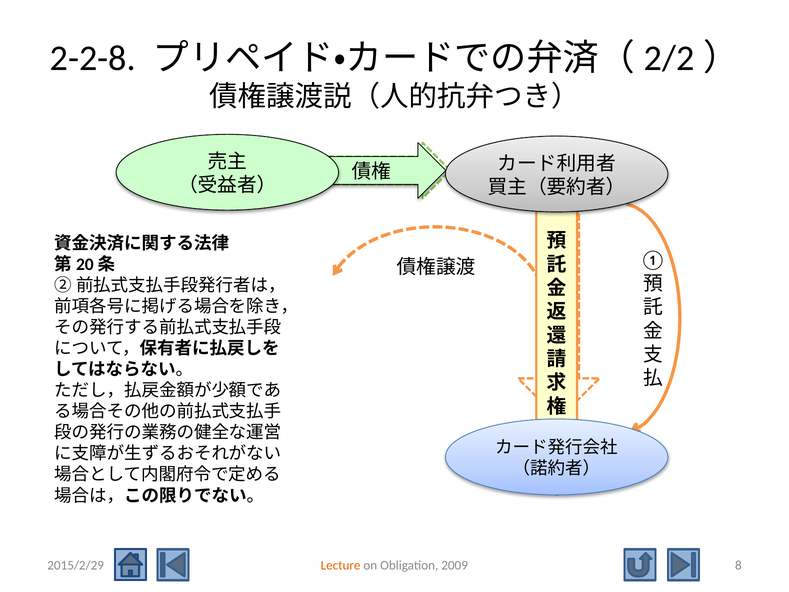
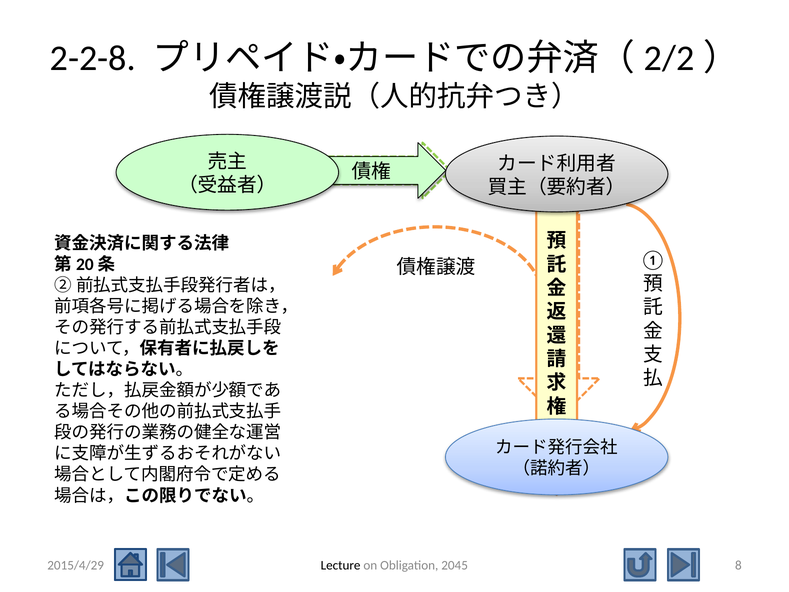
Lecture colour: orange -> black (341, 565)
2009: 2009 -> 2045 (455, 565)
2015/2/29: 2015/2/29 -> 2015/4/29 (76, 565)
